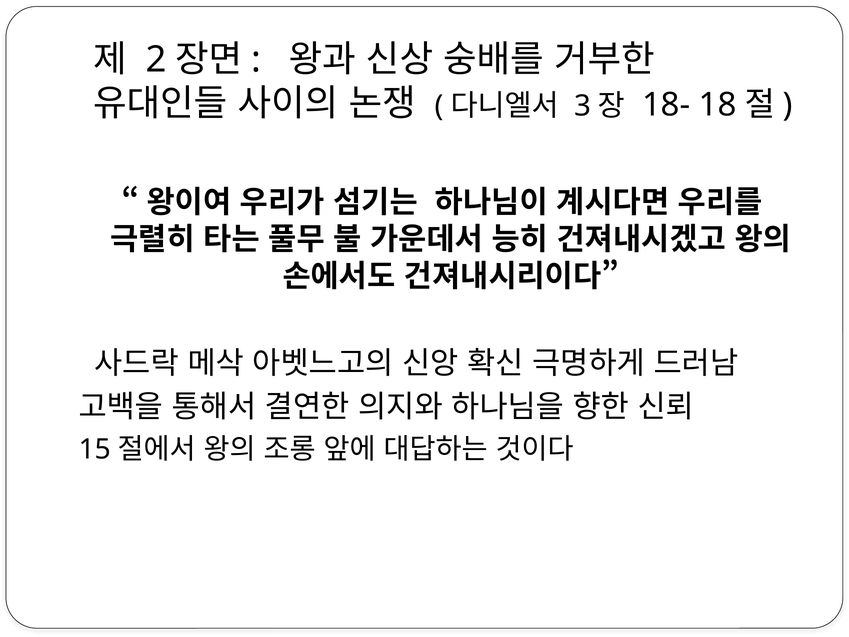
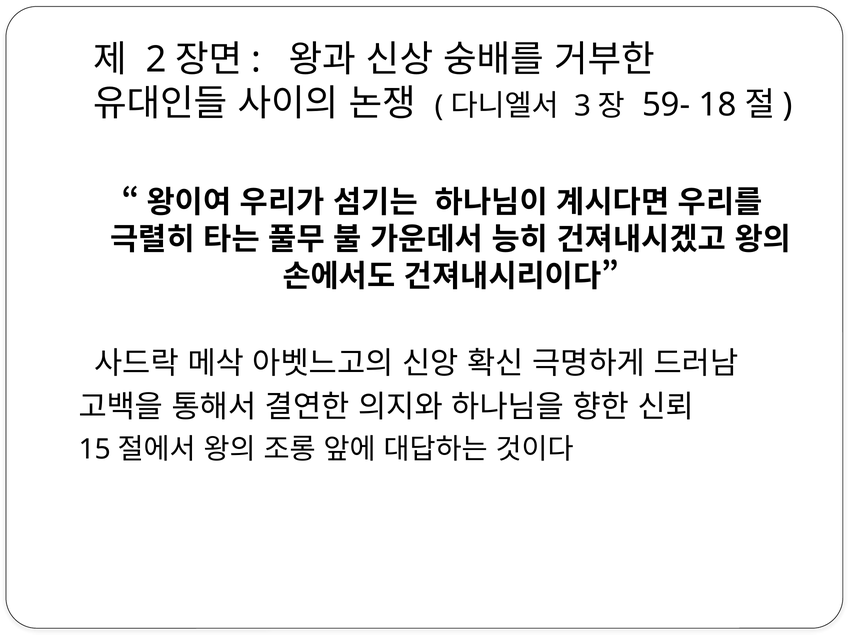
18-: 18- -> 59- (666, 105)
